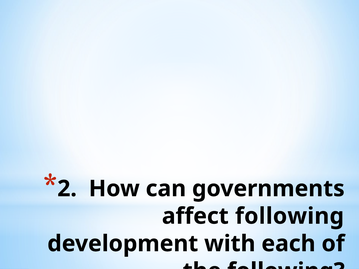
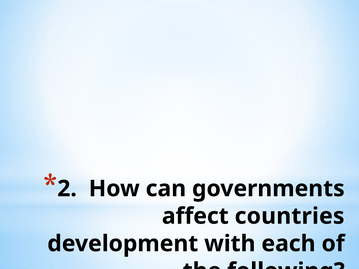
affect following: following -> countries (290, 216)
